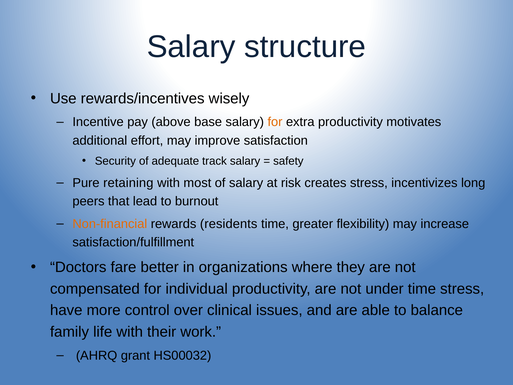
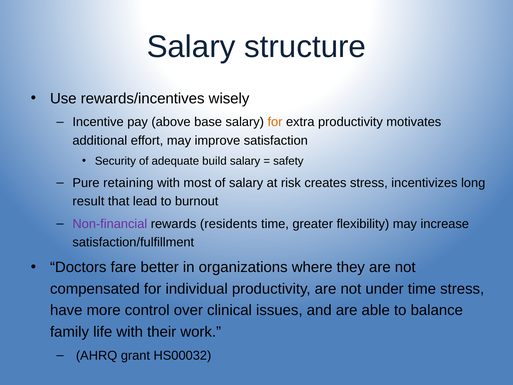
track: track -> build (214, 161)
peers: peers -> result (88, 201)
Non-financial colour: orange -> purple (110, 224)
